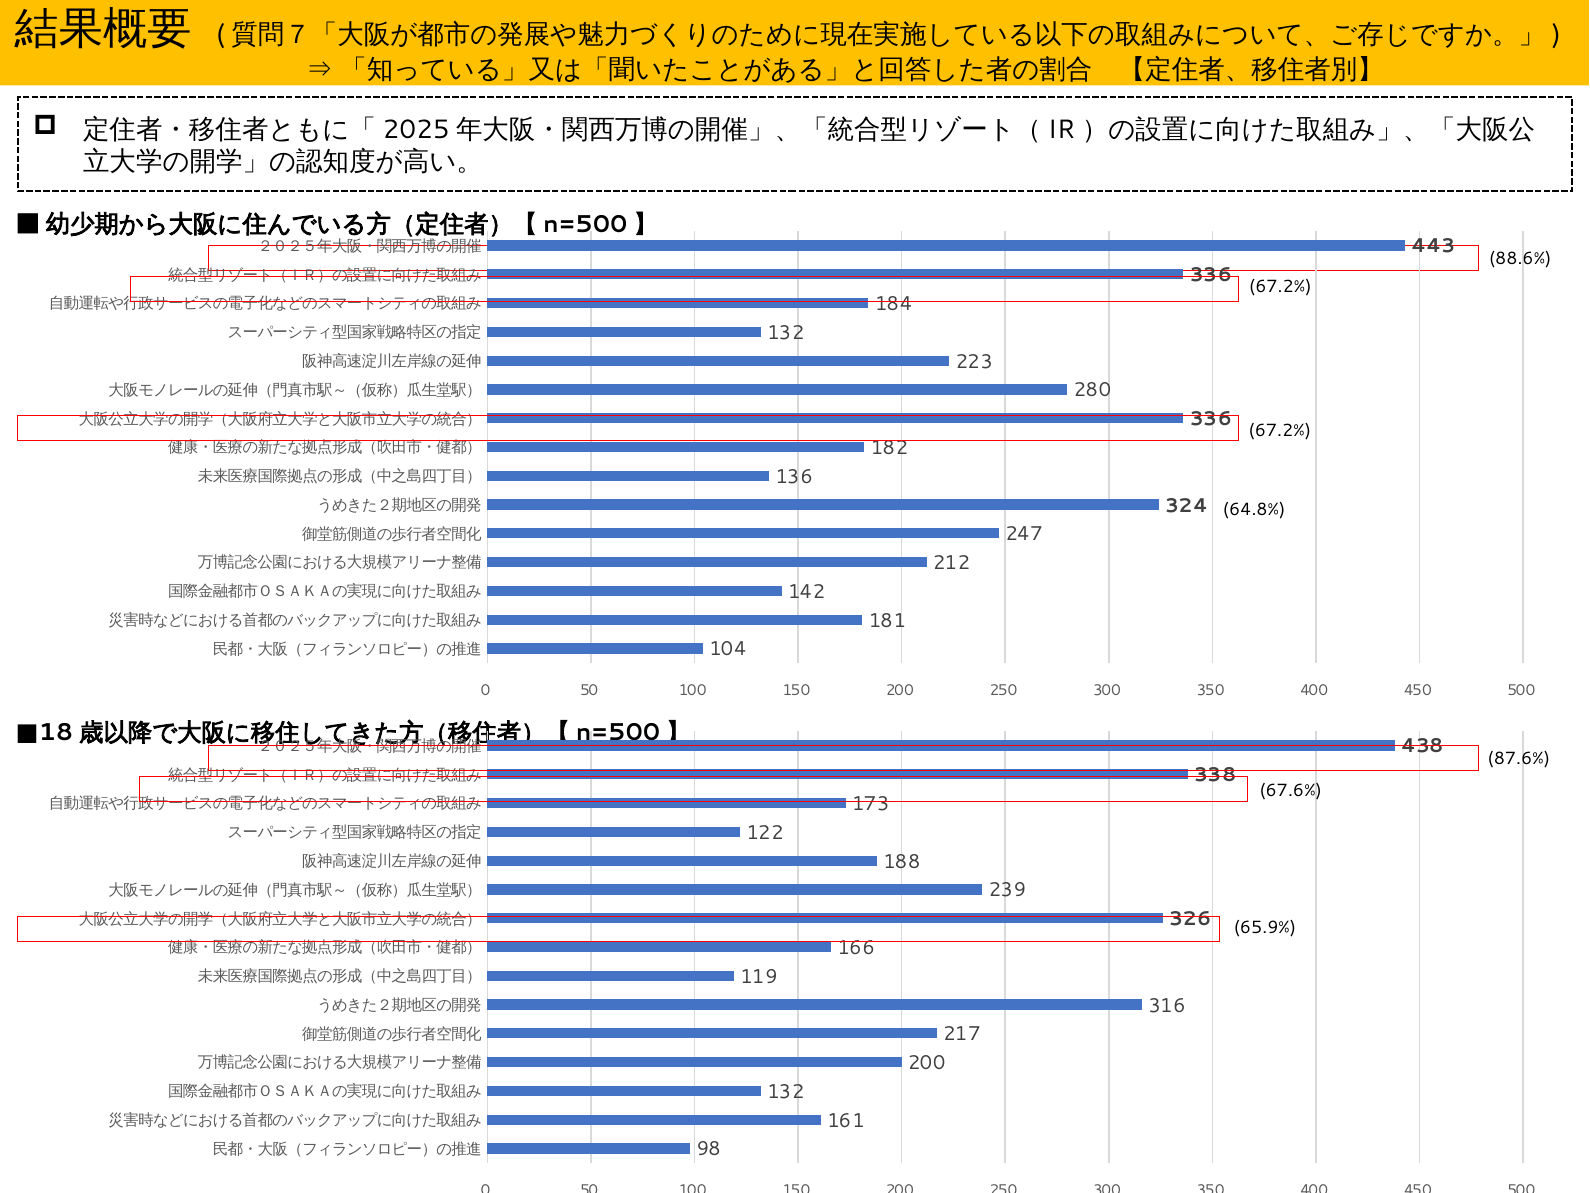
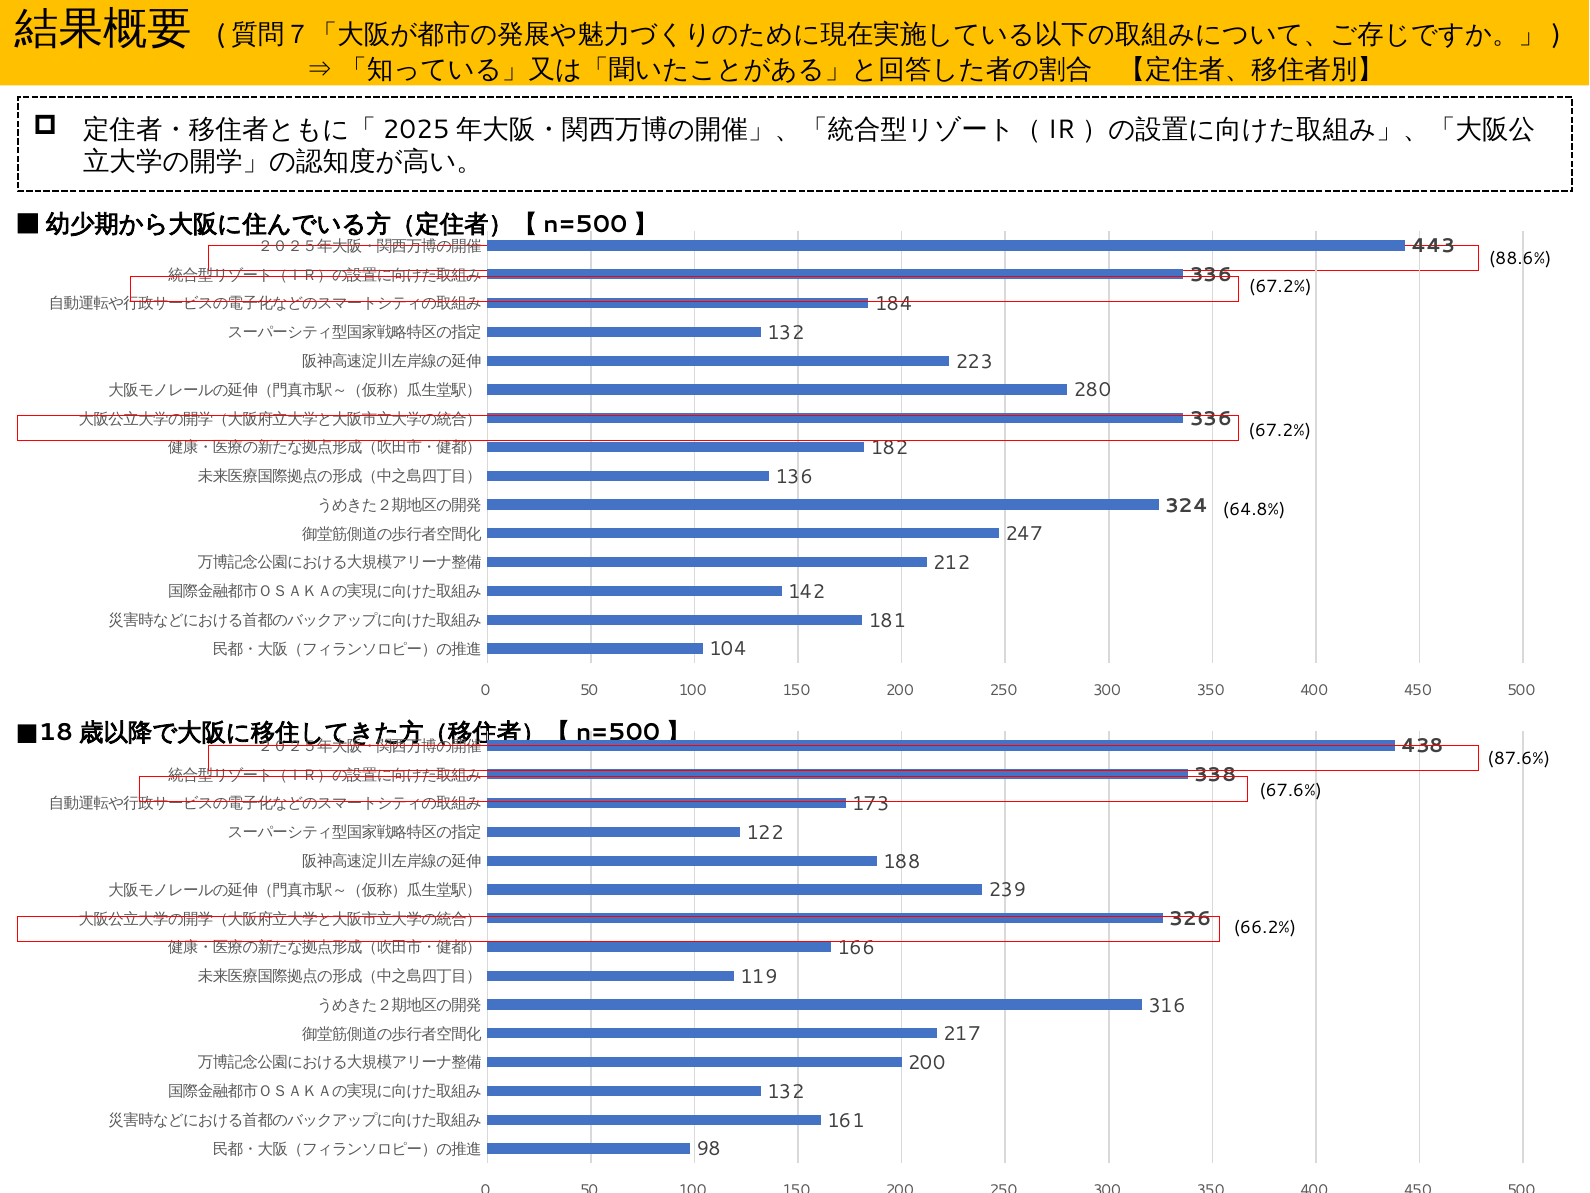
65.9%: 65.9% -> 66.2% (1265, 927)
